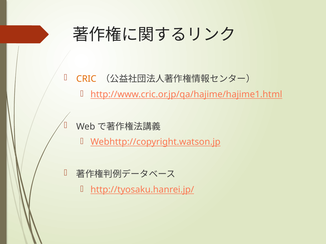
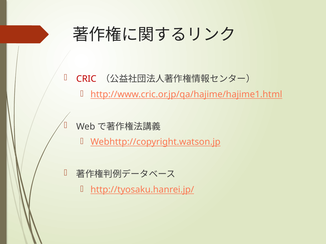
CRIC colour: orange -> red (86, 79)
